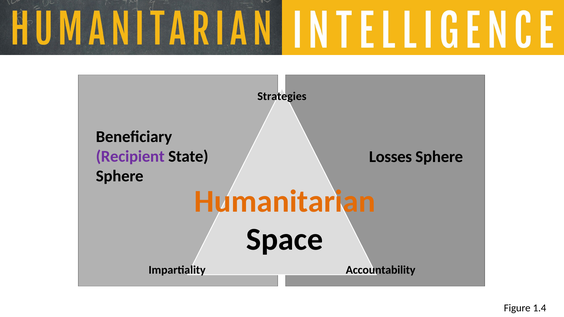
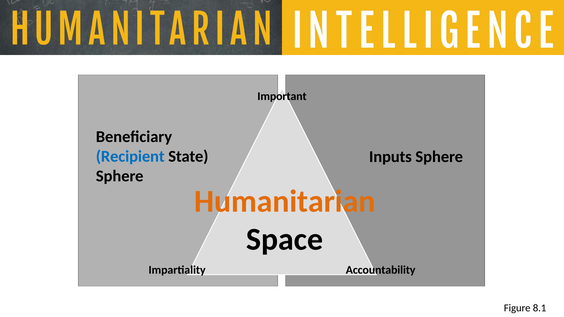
Strategies: Strategies -> Important (282, 96)
Recipient colour: purple -> blue (130, 157)
Losses: Losses -> Inputs (390, 157)
1.4: 1.4 -> 8.1 (540, 308)
